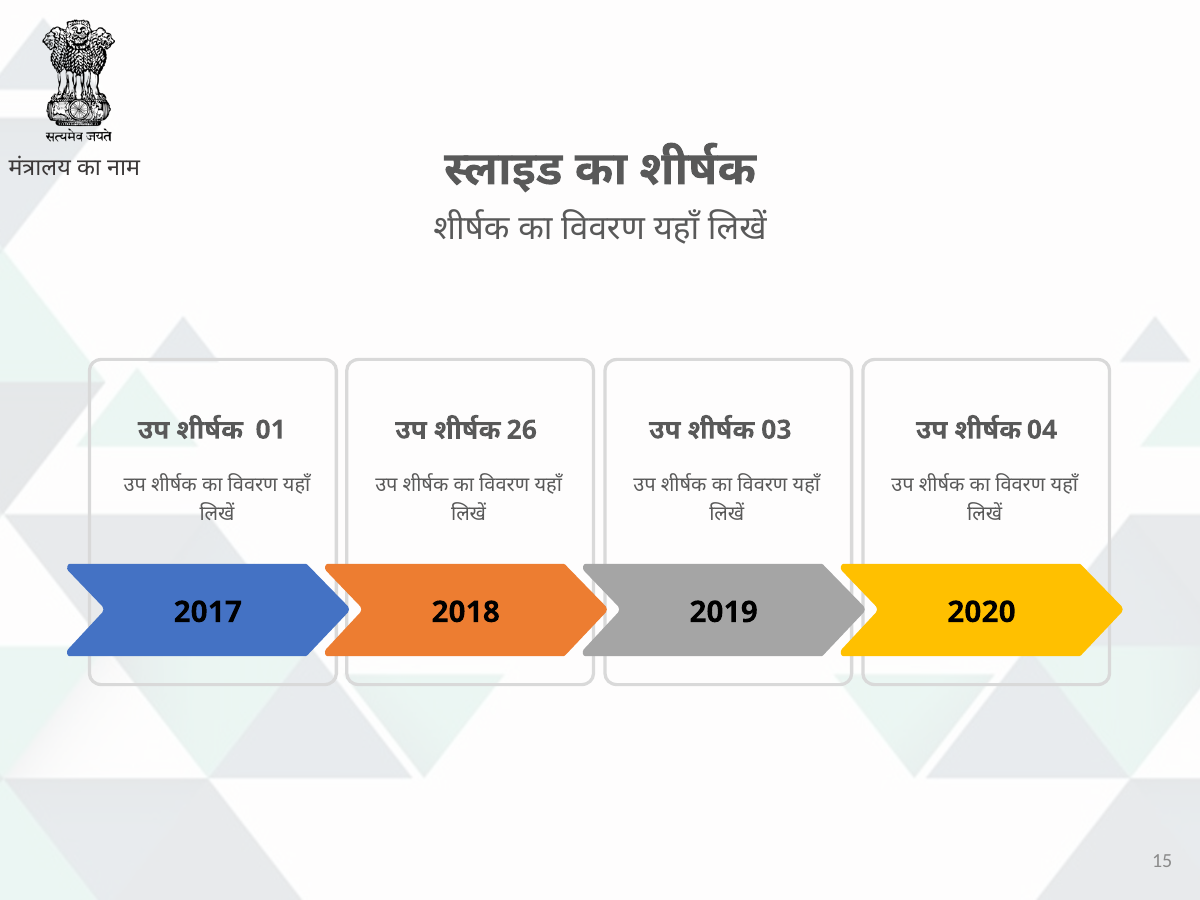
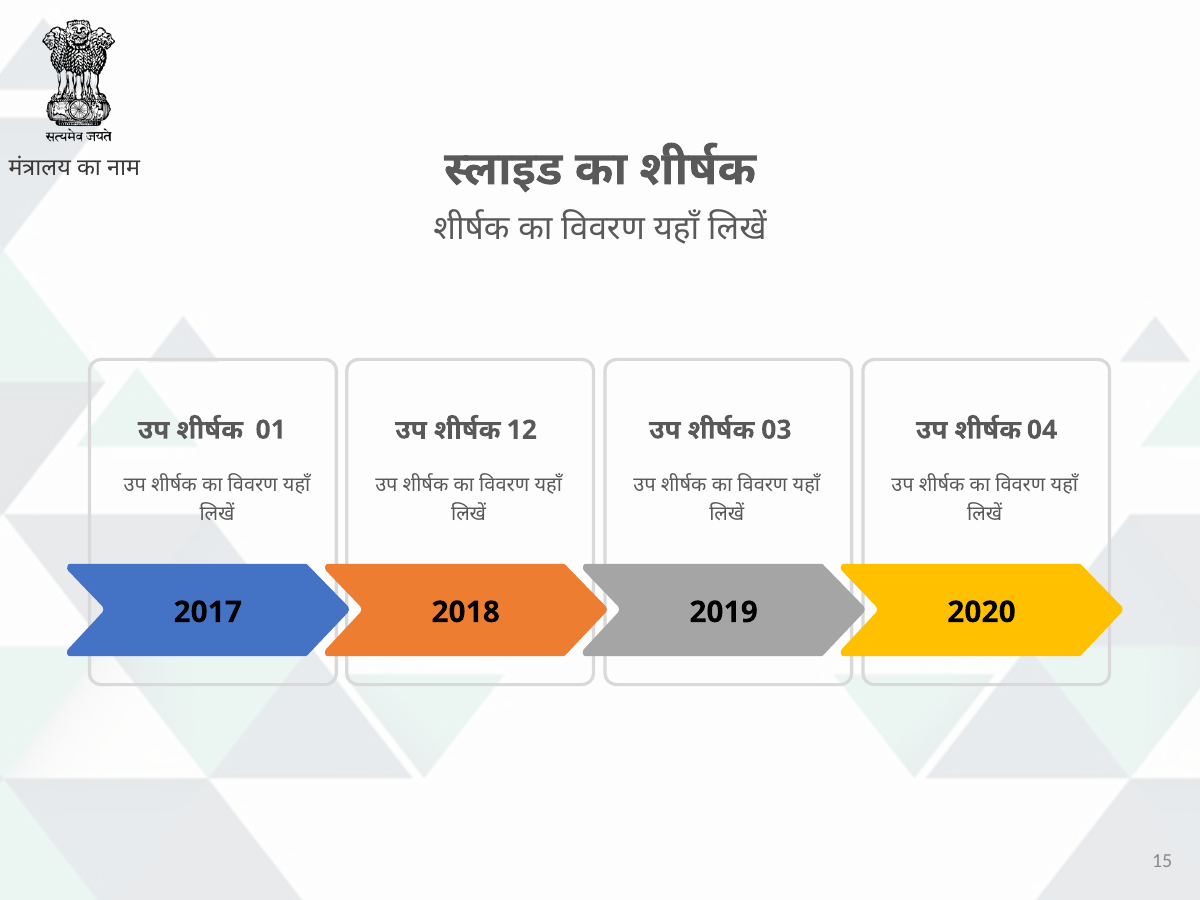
26: 26 -> 12 (522, 430)
